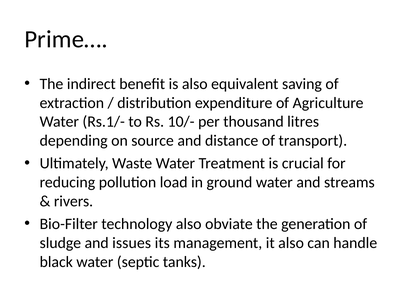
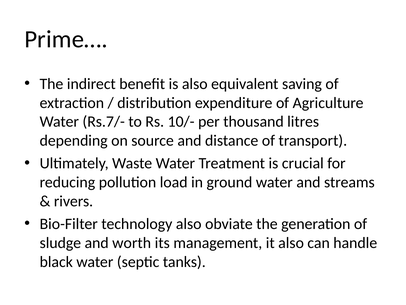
Rs.1/-: Rs.1/- -> Rs.7/- (104, 122)
issues: issues -> worth (132, 243)
